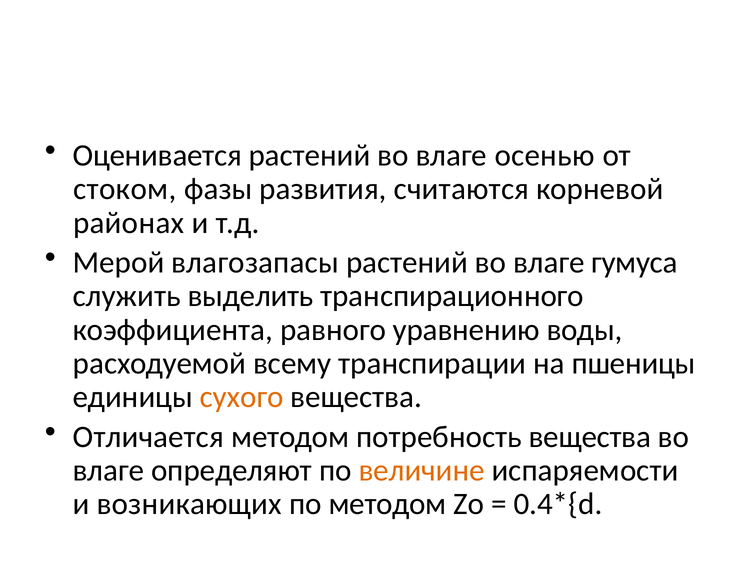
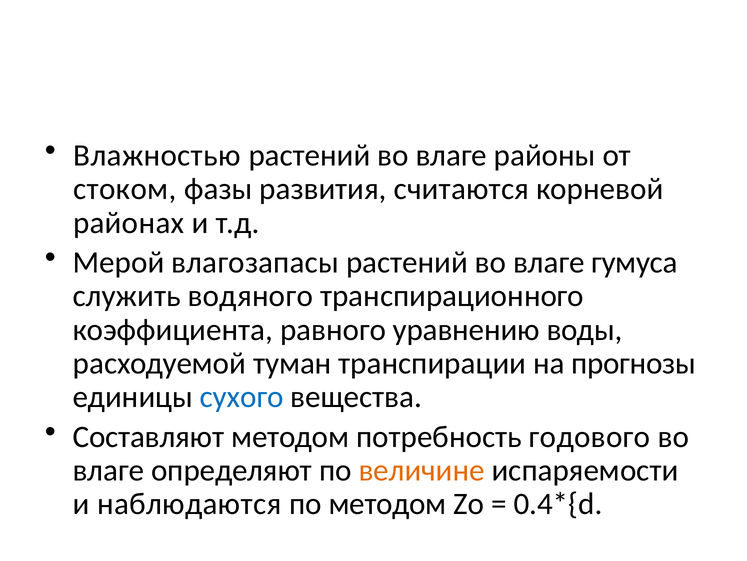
Оценивается: Оценивается -> Влажностью (157, 155)
осенью: осенью -> районы (545, 155)
выделить: выделить -> водяного (250, 296)
всему: всему -> туман (292, 363)
пшеницы: пшеницы -> прогнозы (634, 363)
сухого colour: orange -> blue (242, 397)
Отличается: Отличается -> Составляют (149, 436)
потребность вещества: вещества -> годового (590, 436)
возникающих: возникающих -> наблюдаются (189, 503)
